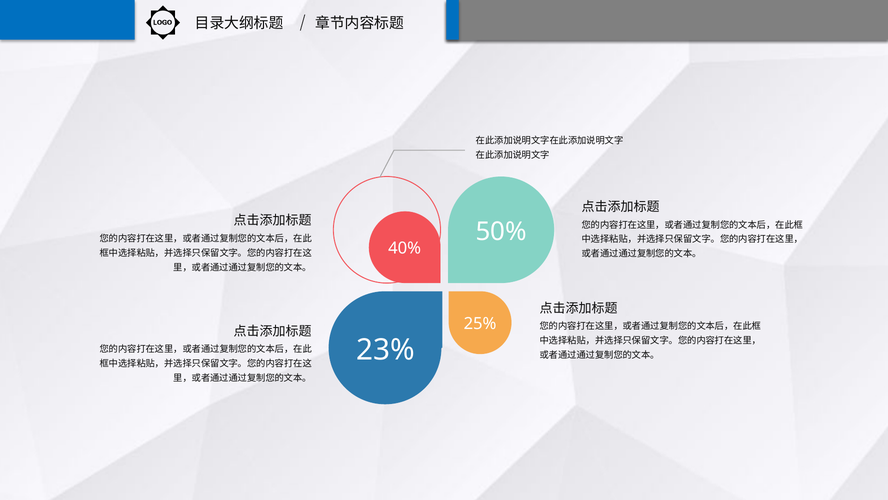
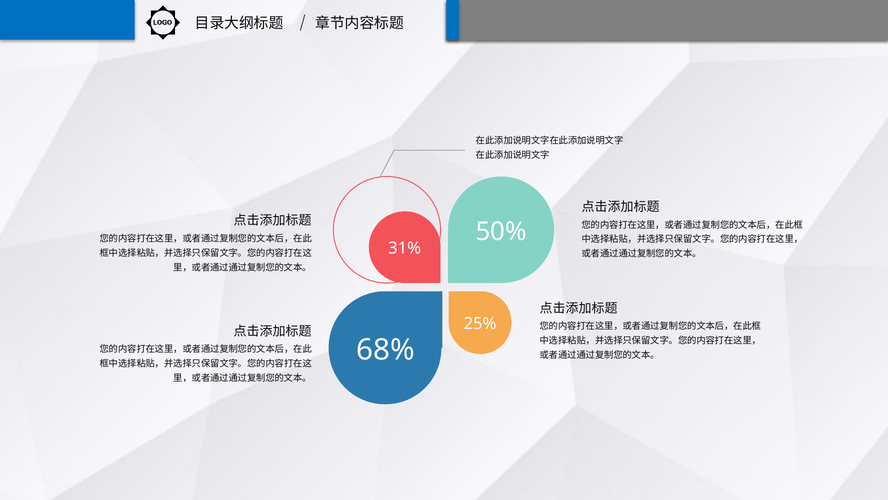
40%: 40% -> 31% (405, 248)
23%: 23% -> 68% (385, 350)
